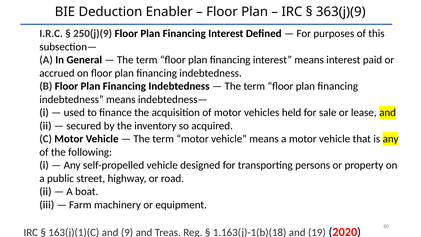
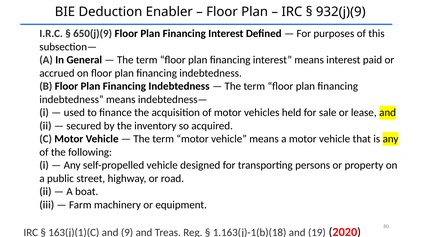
363(j)(9: 363(j)(9 -> 932(j)(9 (341, 12)
250(j)(9: 250(j)(9 -> 650(j)(9 (93, 34)
